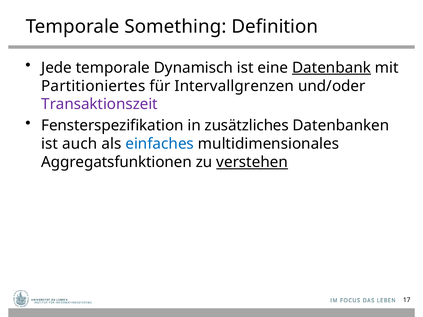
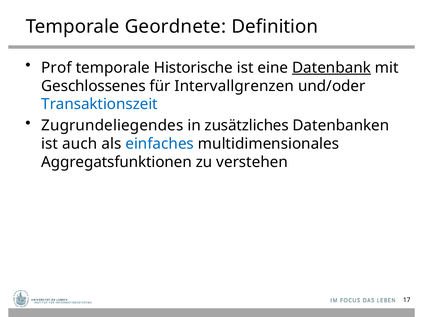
Something: Something -> Geordnete (175, 27)
Jede: Jede -> Prof (56, 68)
Dynamisch: Dynamisch -> Historische (193, 68)
Partitioniertes: Partitioniertes -> Geschlossenes (93, 86)
Transaktionszeit colour: purple -> blue (100, 104)
Fensterspezifikation: Fensterspezifikation -> Zugrundeliegendes (112, 126)
verstehen underline: present -> none (252, 162)
